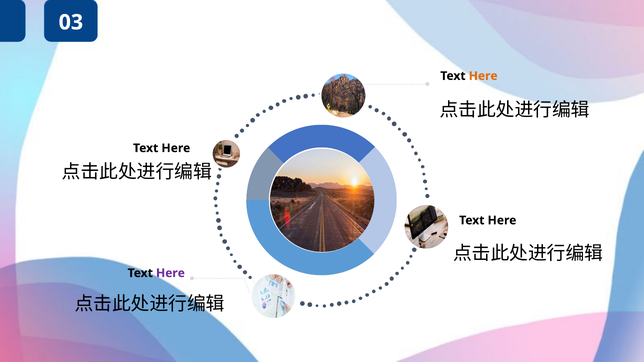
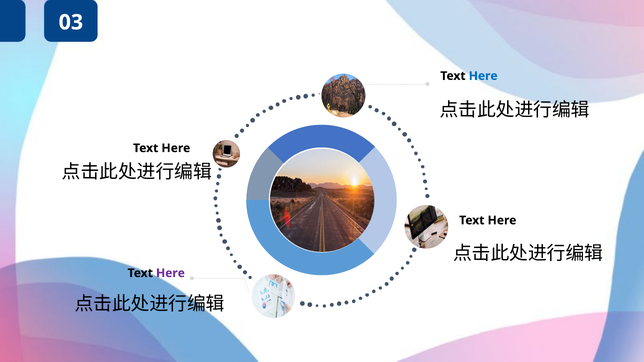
Here colour: orange -> blue (483, 76)
